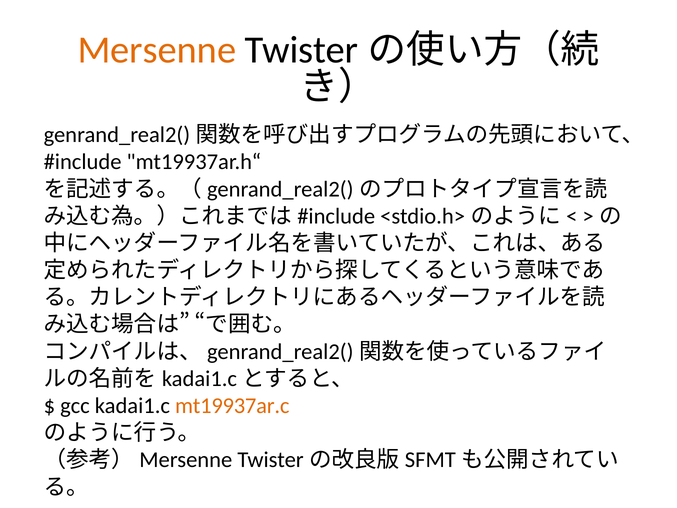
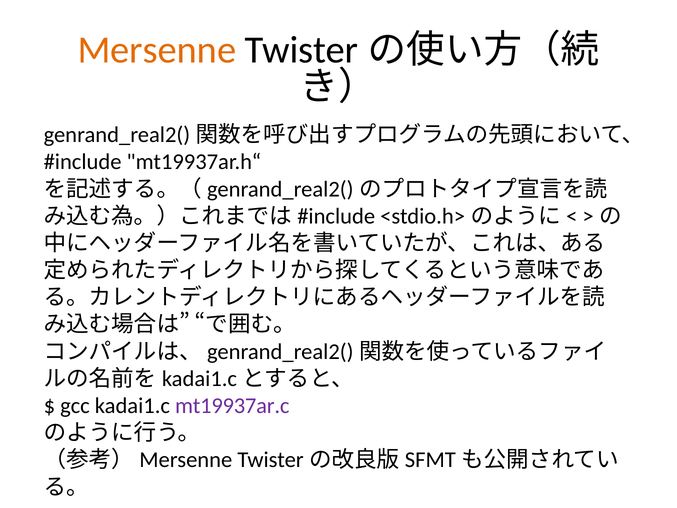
mt19937ar.c colour: orange -> purple (232, 406)
